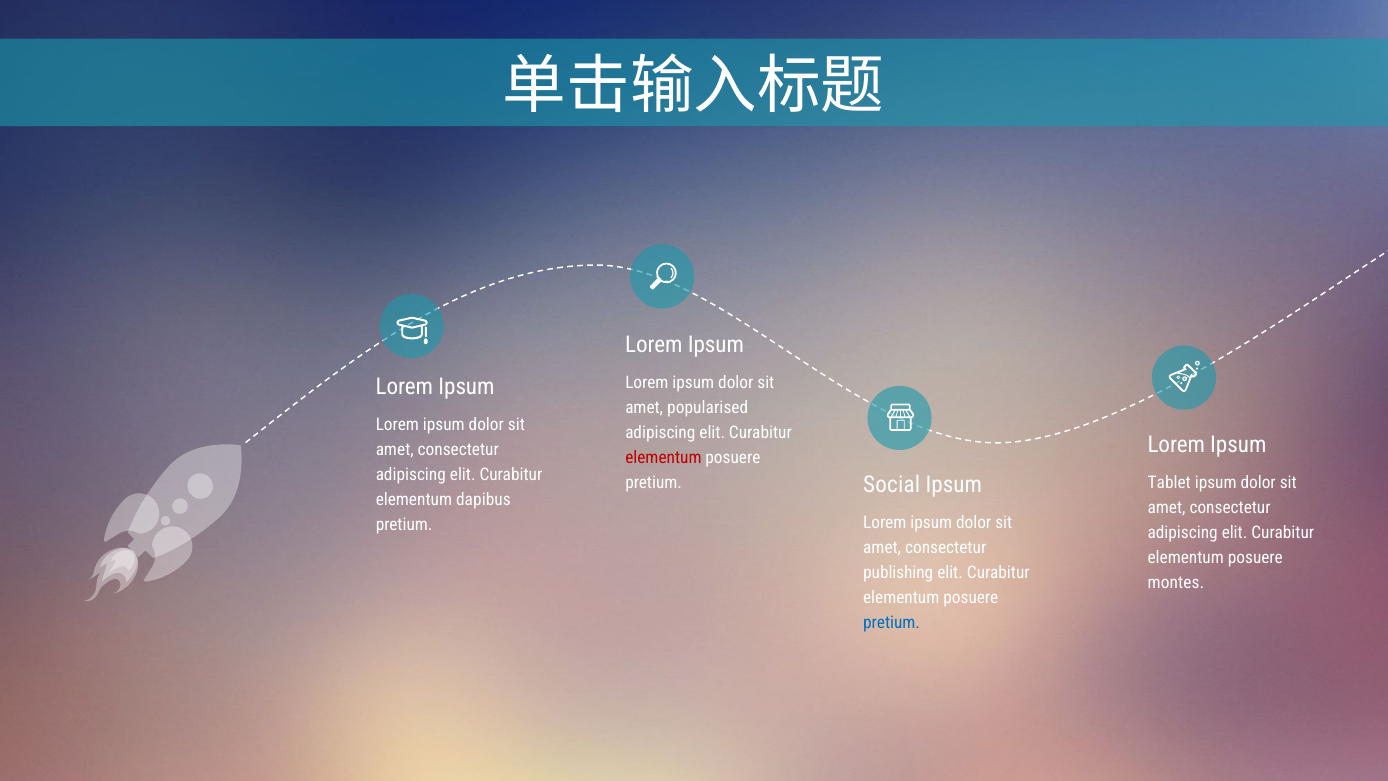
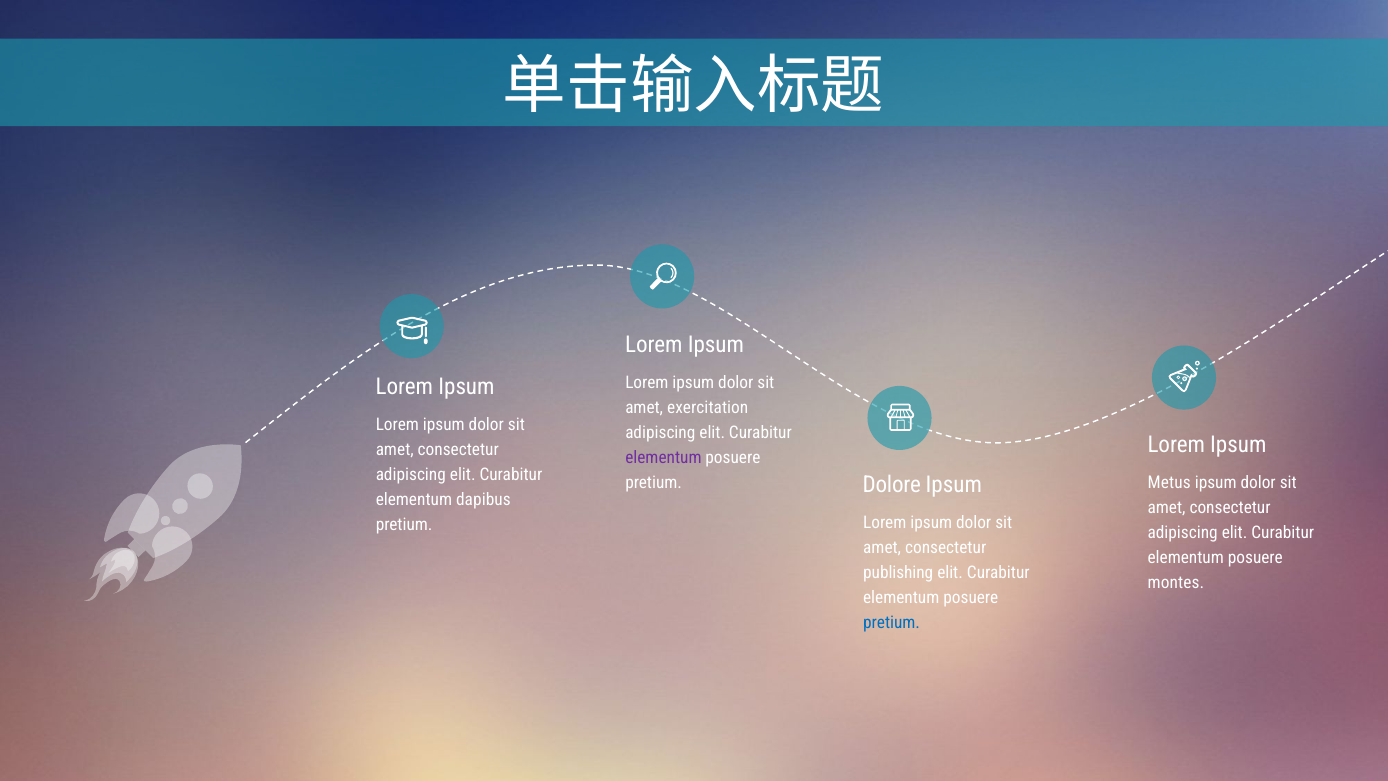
popularised: popularised -> exercitation (708, 408)
elementum colour: red -> purple (663, 457)
Tablet: Tablet -> Metus (1169, 482)
Social: Social -> Dolore (892, 485)
